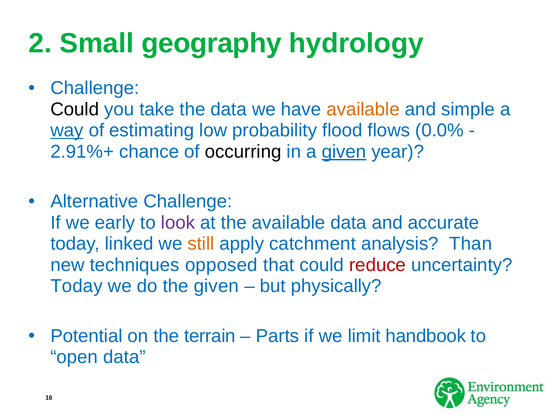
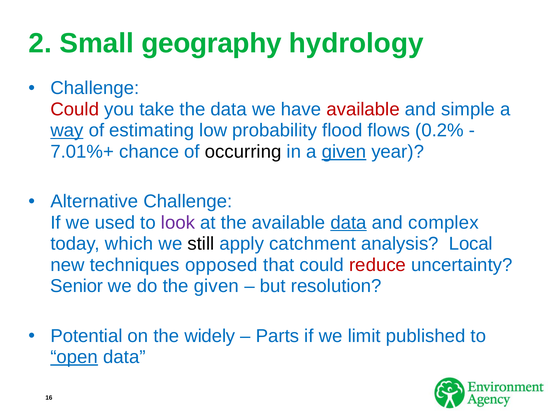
Could colour: black -> red (75, 109)
available colour: orange -> red (363, 109)
0.0%: 0.0% -> 0.2% (440, 131)
2.91%+: 2.91%+ -> 7.01%+ (82, 152)
early: early -> used (115, 223)
data underline: none -> present (349, 223)
accurate: accurate -> complex (444, 223)
linked: linked -> which (129, 244)
still colour: orange -> black (201, 244)
Than: Than -> Local (471, 244)
Today: Today -> Senior (77, 286)
physically: physically -> resolution (336, 286)
terrain: terrain -> widely (210, 336)
handbook: handbook -> published (426, 336)
open underline: none -> present (74, 357)
